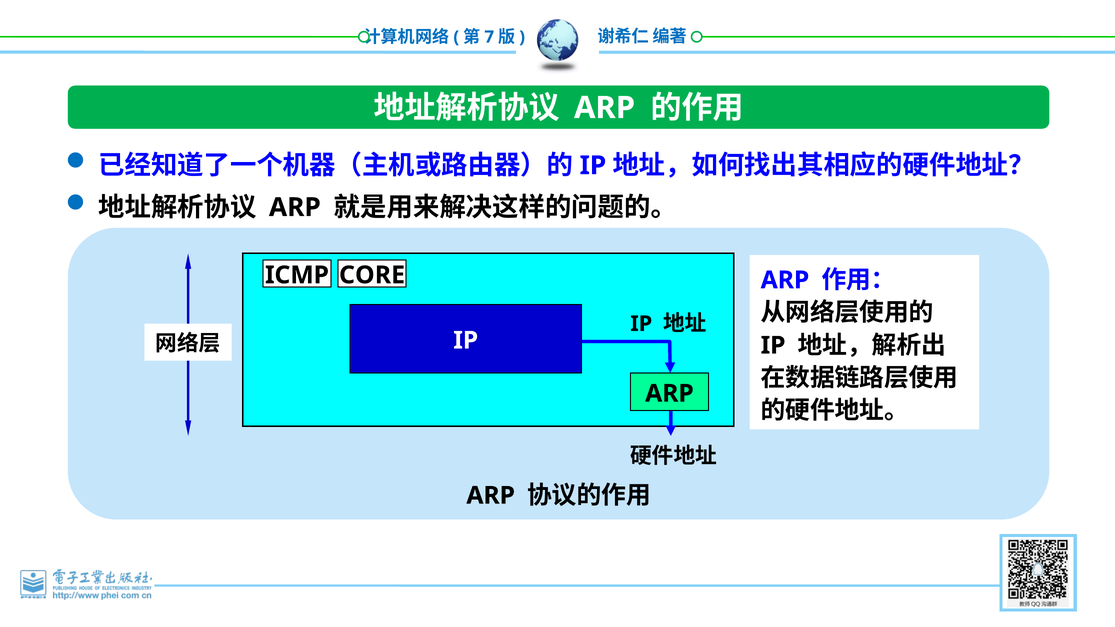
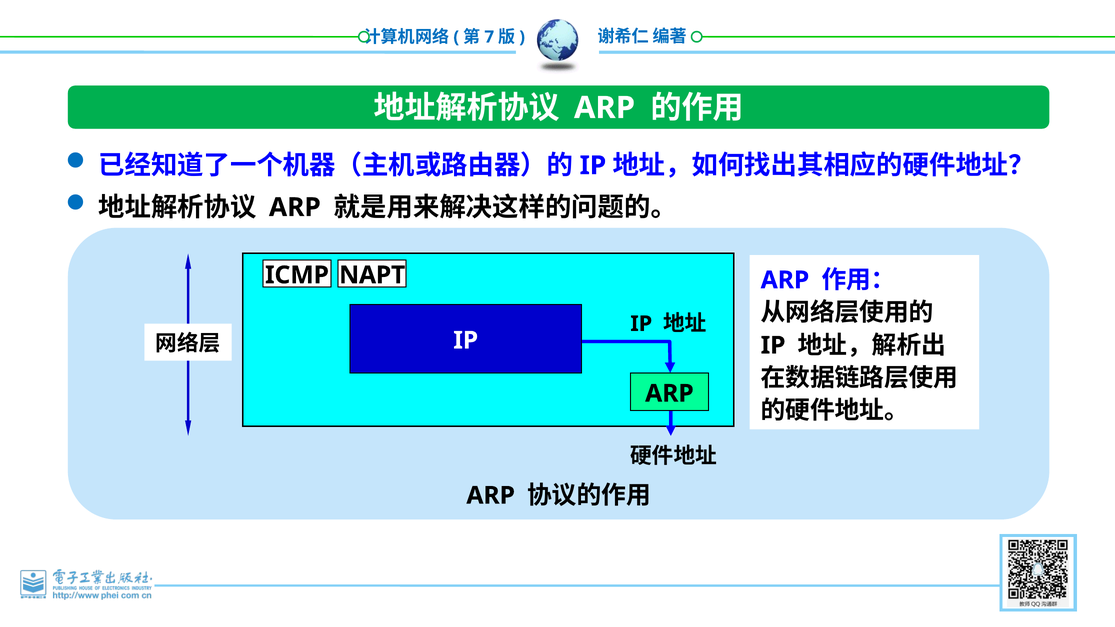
CORE: CORE -> NAPT (372, 275)
